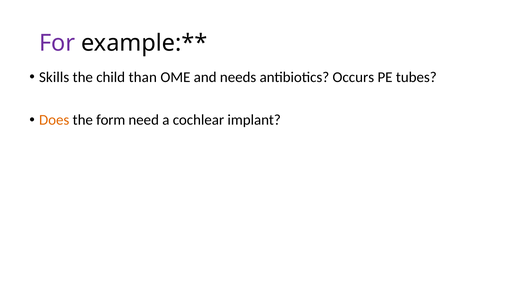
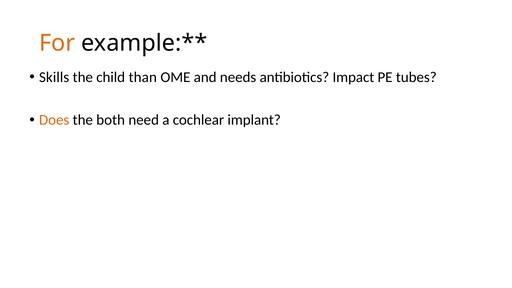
For colour: purple -> orange (57, 43)
Occurs: Occurs -> Impact (353, 77)
form: form -> both (111, 120)
